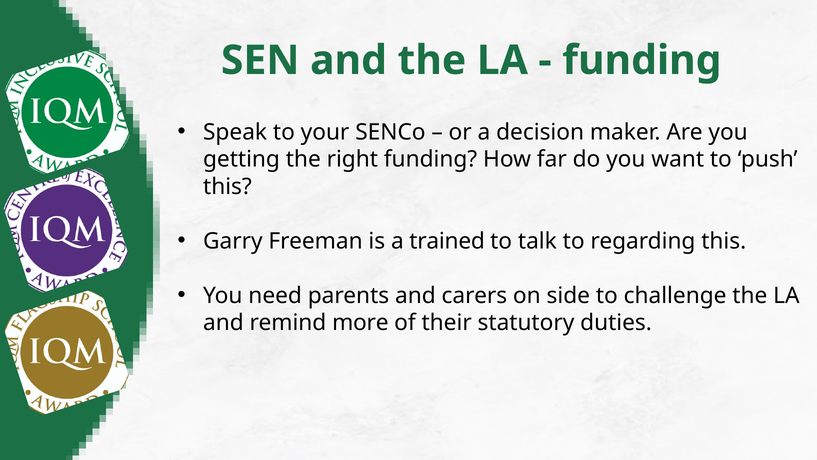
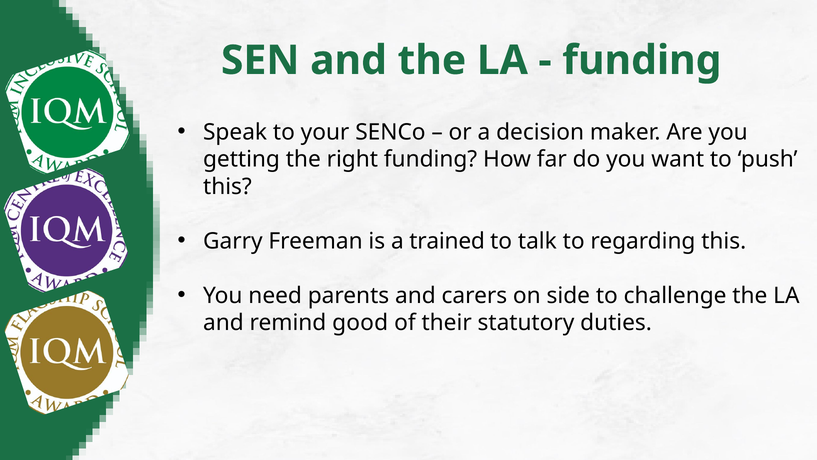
more: more -> good (360, 323)
